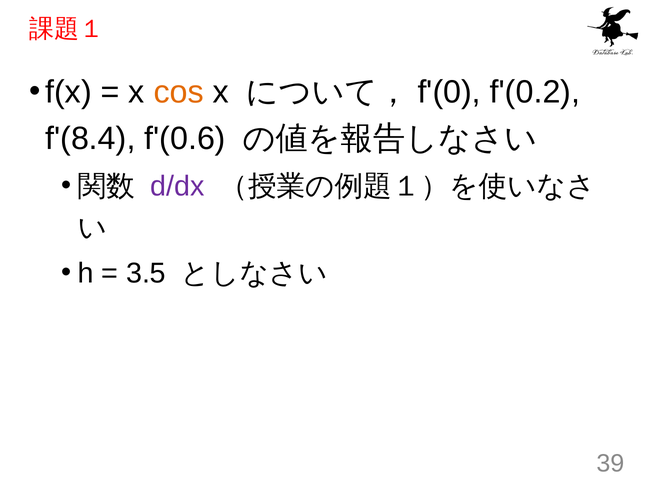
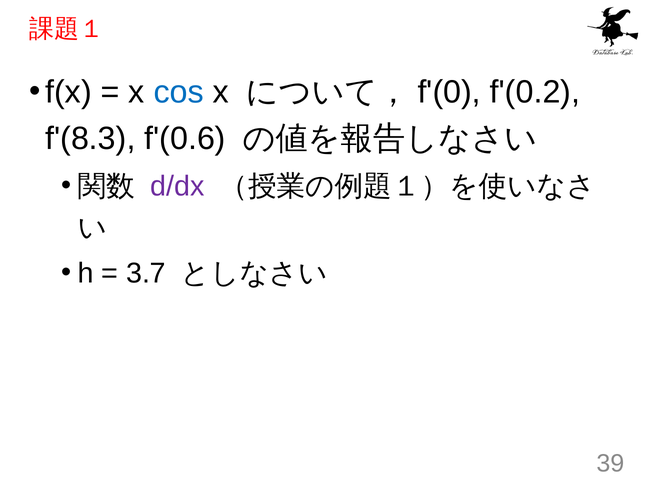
cos colour: orange -> blue (179, 92)
f'(8.4: f'(8.4 -> f'(8.3 (90, 139)
3.5: 3.5 -> 3.7 (146, 273)
